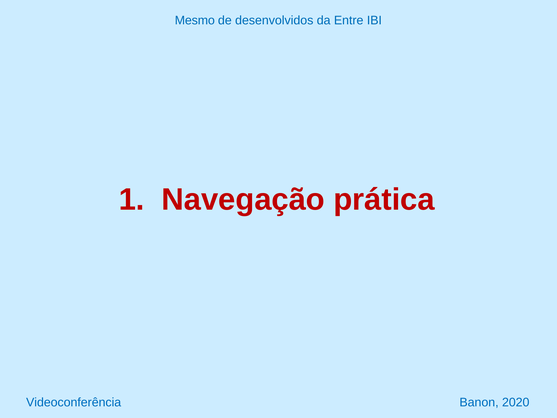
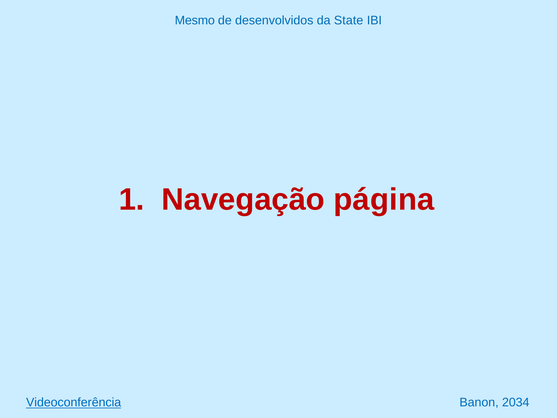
Entre: Entre -> State (349, 20)
prática: prática -> página (384, 200)
Videoconferência underline: none -> present (74, 402)
2020: 2020 -> 2034 (516, 402)
